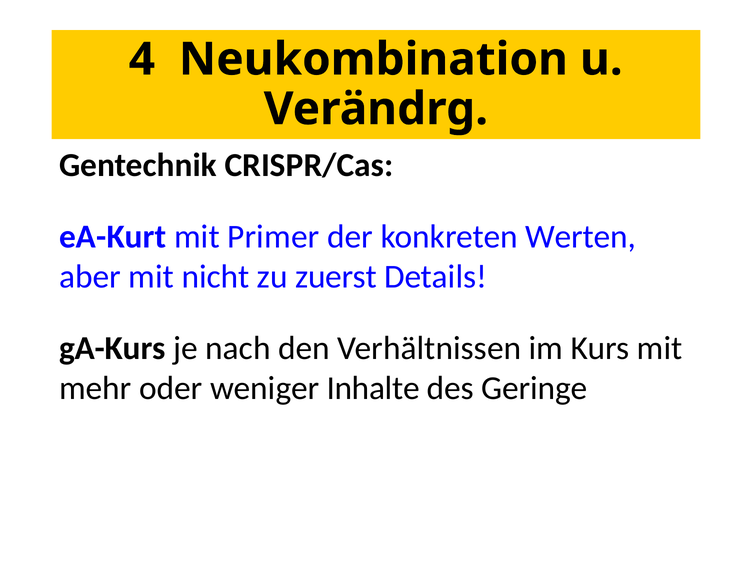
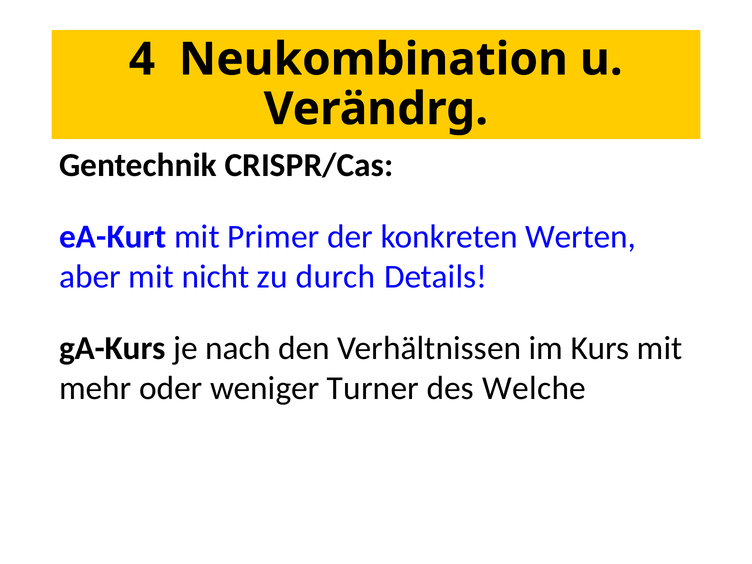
zuerst: zuerst -> durch (336, 277)
Inhalte: Inhalte -> Turner (373, 388)
Geringe: Geringe -> Welche (534, 388)
